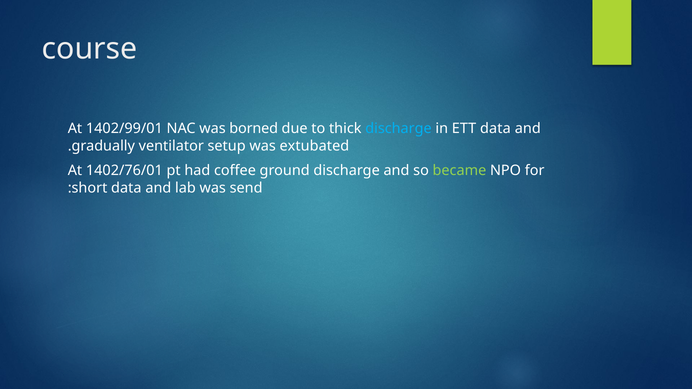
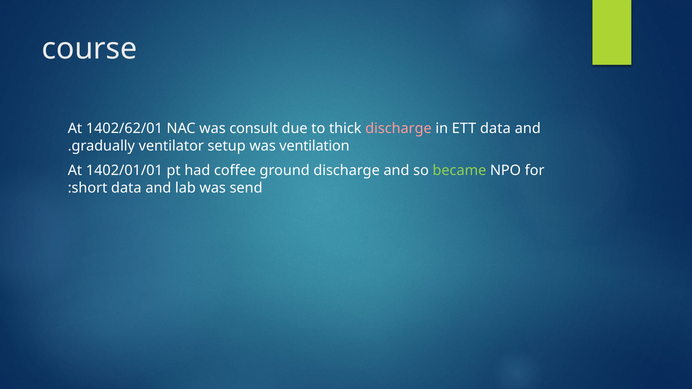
1402/99/01: 1402/99/01 -> 1402/62/01 (124, 129)
borned: borned -> consult (254, 129)
discharge colour: light blue -> pink (398, 129)
extubated: extubated -> ventilation (314, 146)
1402/76/01: 1402/76/01 -> 1402/01/01 (124, 171)
